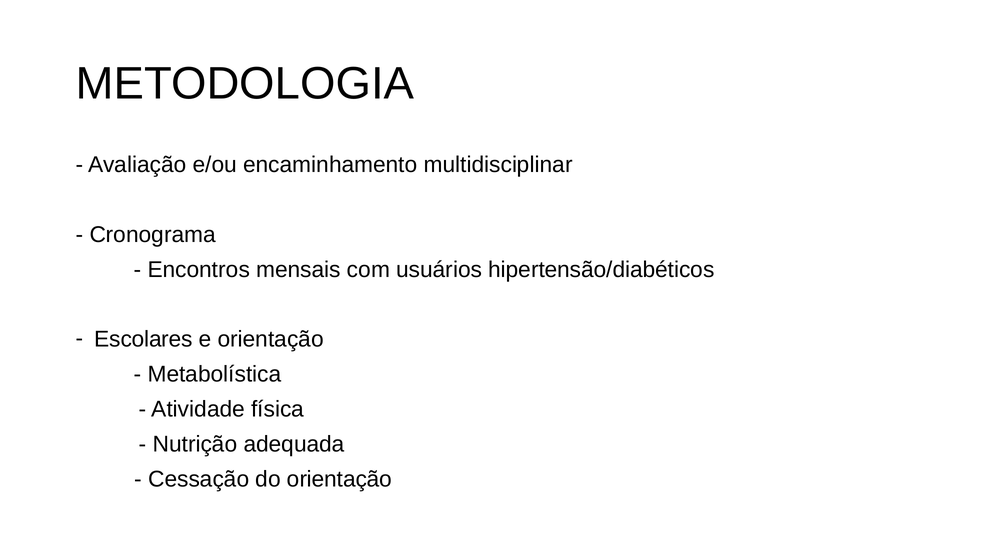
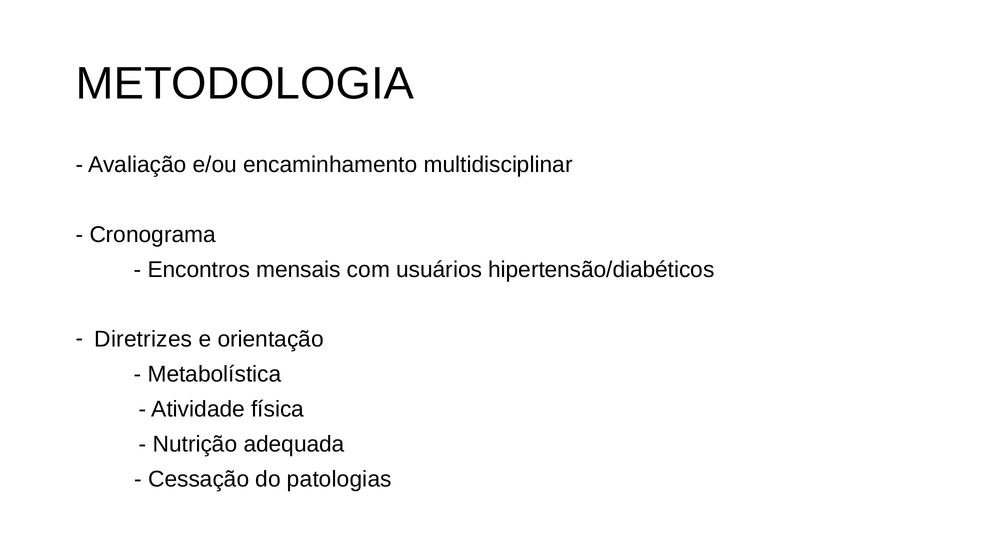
Escolares: Escolares -> Diretrizes (143, 339)
do orientação: orientação -> patologias (339, 479)
